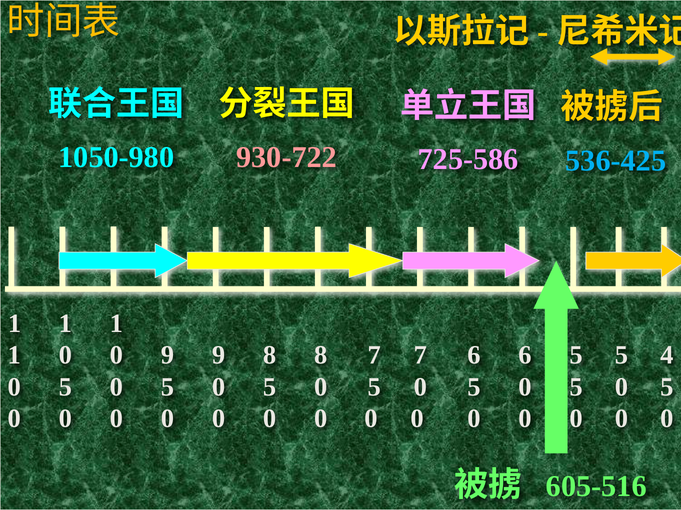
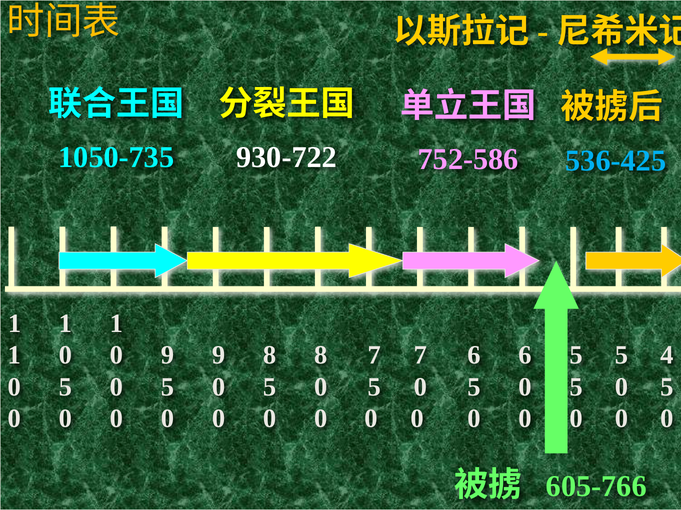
1050-980: 1050-980 -> 1050-735 (116, 157)
930-722 colour: pink -> white (287, 157)
725-586: 725-586 -> 752-586 (468, 159)
605-516: 605-516 -> 605-766 (596, 487)
